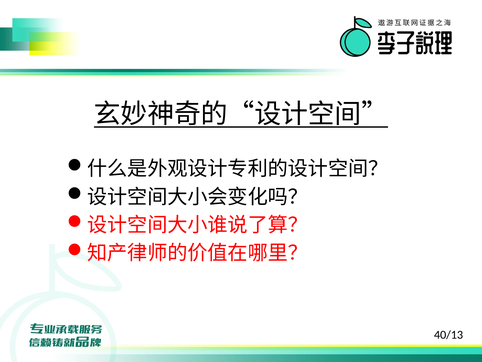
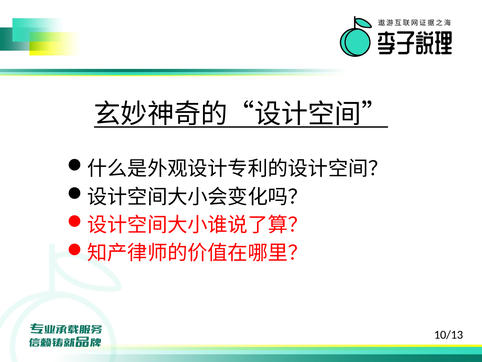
40/13: 40/13 -> 10/13 (449, 334)
